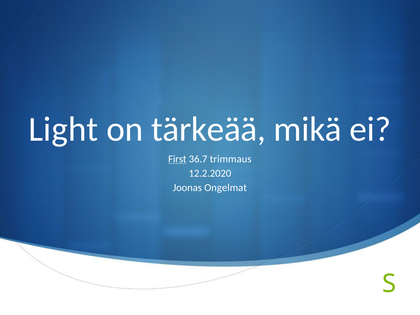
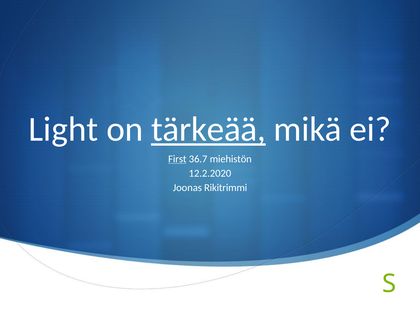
tärkeää underline: none -> present (208, 129)
trimmaus: trimmaus -> miehistön (231, 159)
Ongelmat: Ongelmat -> Rikitrimmi (226, 188)
